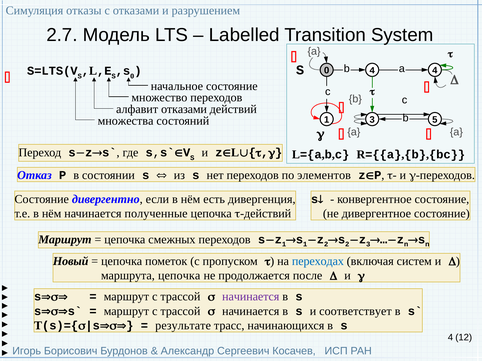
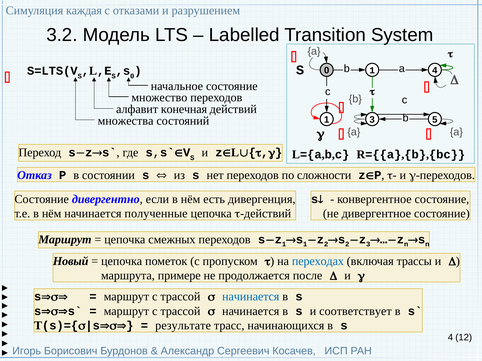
отказы: отказы -> каждая (84, 11)
2.7: 2.7 -> 3.2 (62, 35)
S 4: 4 -> 1 (372, 71)
алфавит отказами: отказами -> конечная (184, 109)
элементов: элементов -> сложности (324, 176)
систем: систем -> трассы (414, 262)
маршрута цепочка: цепочка -> примере (179, 276)
начинается colour: purple -> blue (251, 297)
